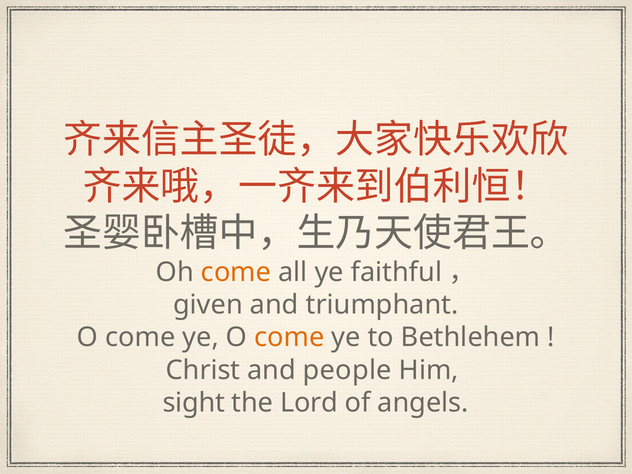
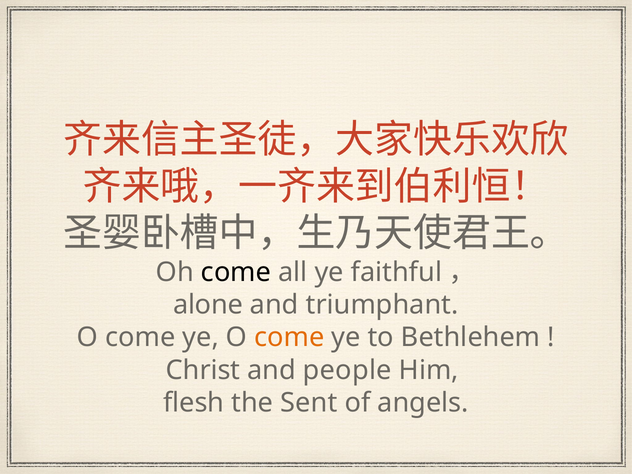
come colour: orange -> black (236, 272)
given: given -> alone (208, 305)
sight: sight -> flesh (194, 403)
Lord: Lord -> Sent (309, 403)
